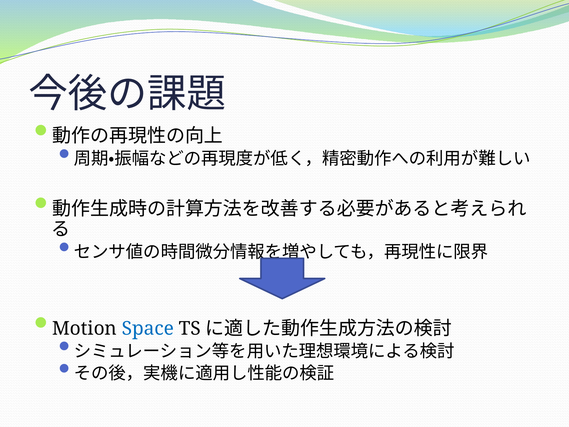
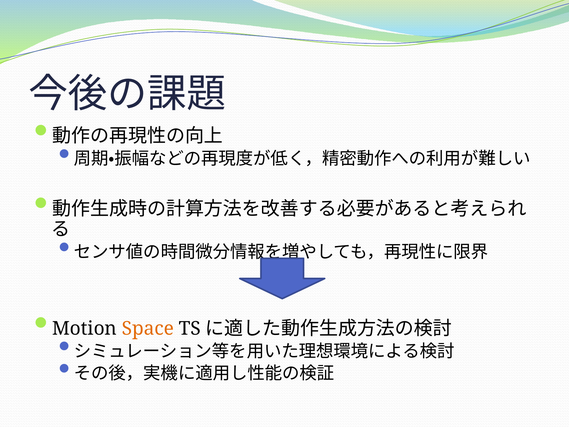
Space colour: blue -> orange (148, 328)
